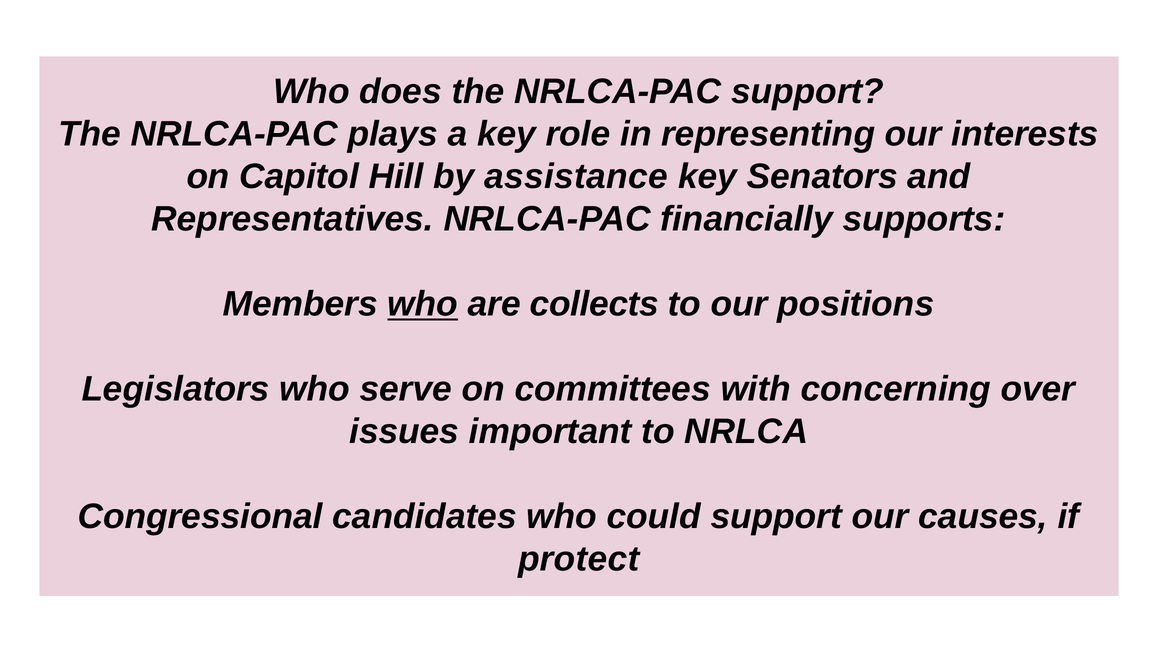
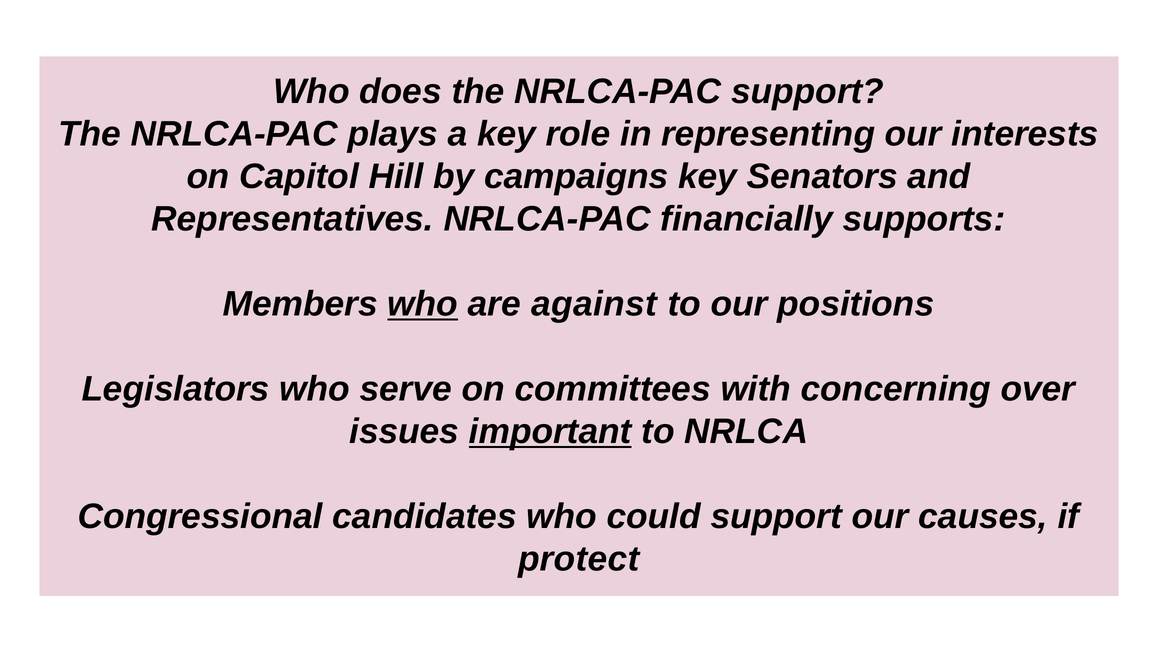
assistance: assistance -> campaigns (576, 177)
collects: collects -> against (594, 304)
important underline: none -> present (550, 431)
